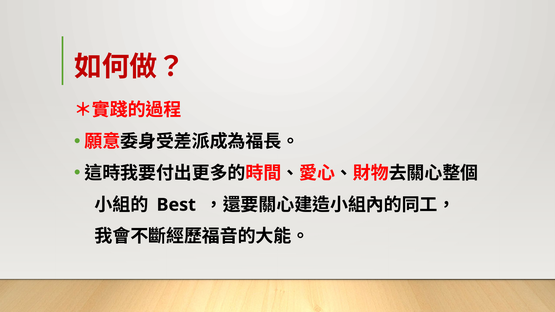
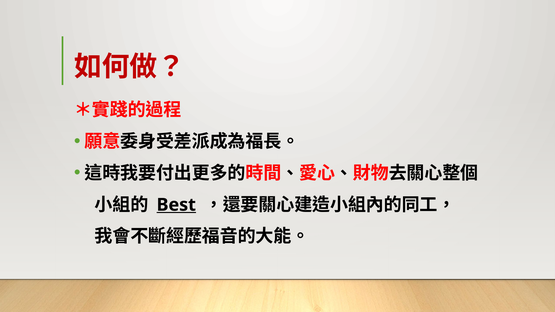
Best underline: none -> present (176, 205)
